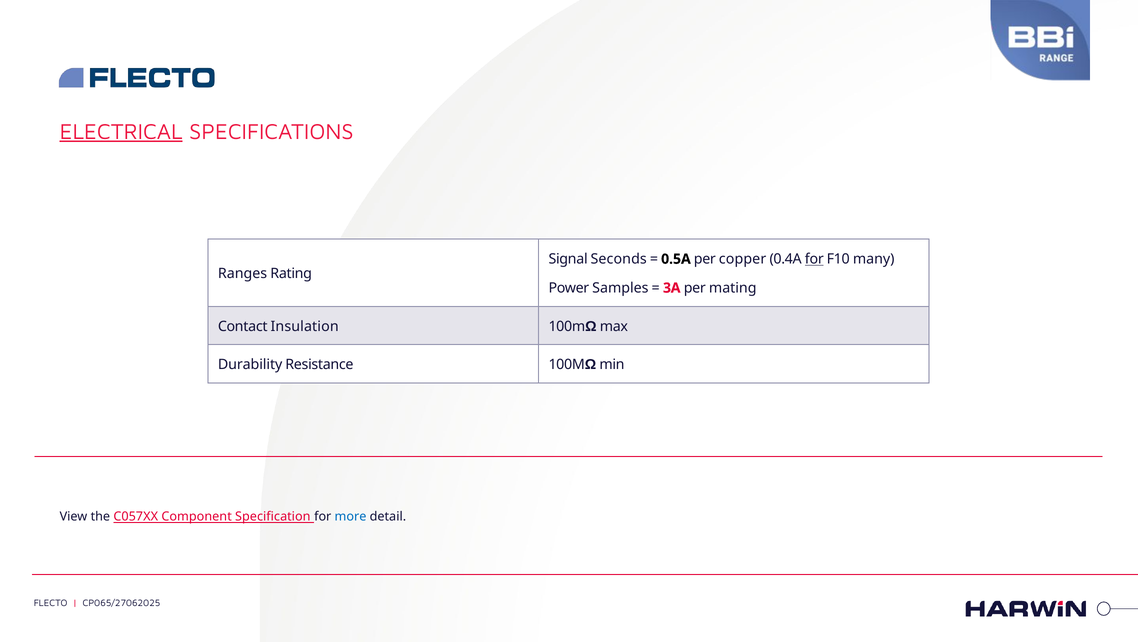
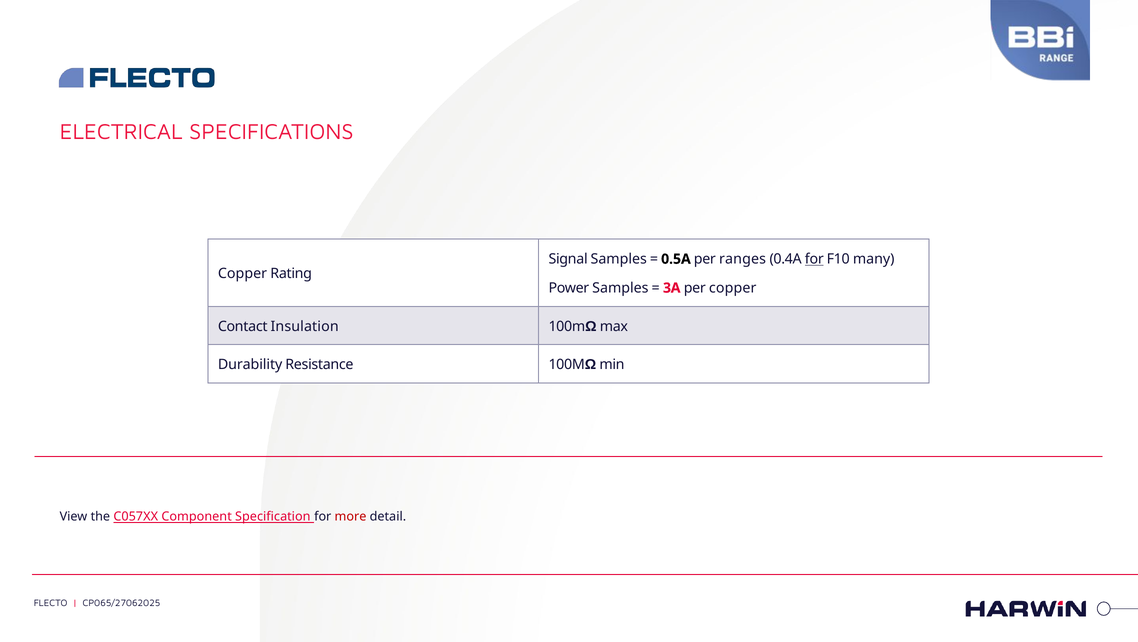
ELECTRICAL underline: present -> none (121, 132)
Signal Seconds: Seconds -> Samples (619, 259)
copper: copper -> ranges (743, 259)
Ranges: Ranges -> Copper (243, 273)
per mating: mating -> copper (733, 288)
more colour: blue -> red (350, 516)
